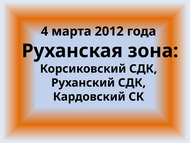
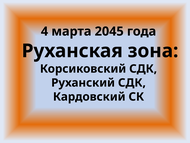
2012: 2012 -> 2045 (109, 31)
